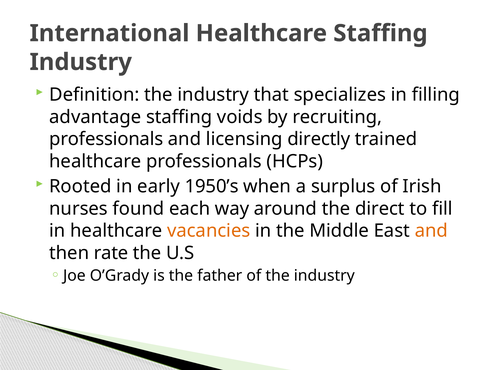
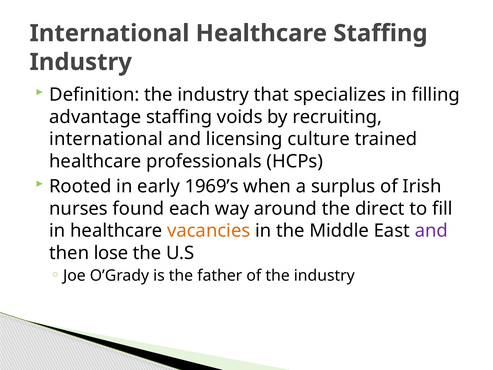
professionals: professionals -> international (106, 139)
directly: directly -> culture (319, 139)
1950’s: 1950’s -> 1969’s (212, 186)
and colour: orange -> purple (431, 231)
rate: rate -> lose (111, 253)
